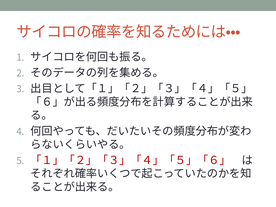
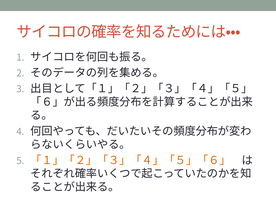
「１」「２」「３」「４」「５」「６」 colour: red -> orange (130, 160)
